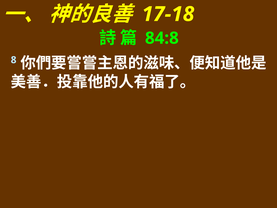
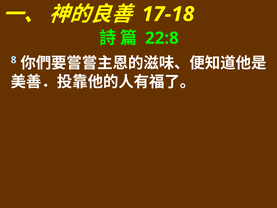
84:8: 84:8 -> 22:8 (162, 38)
